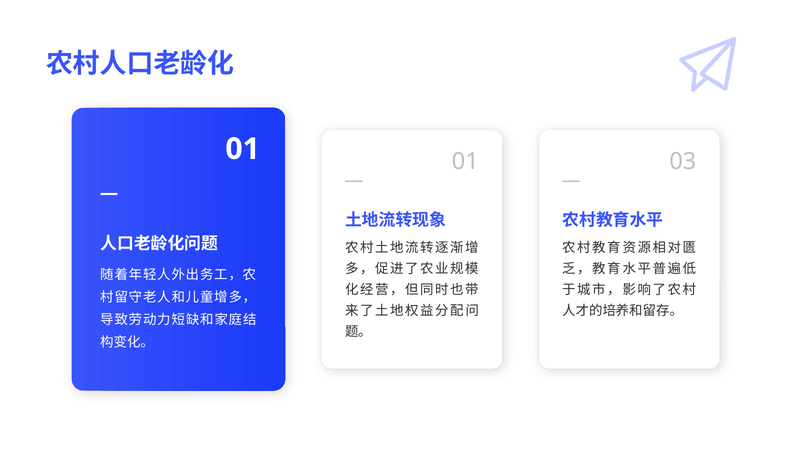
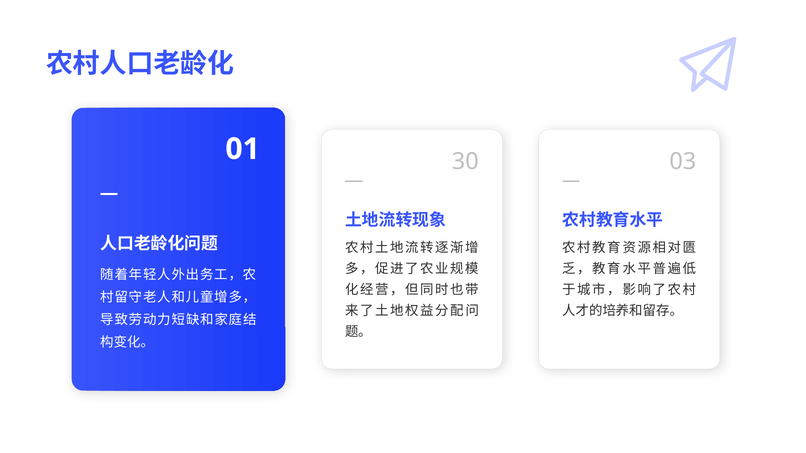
01 01: 01 -> 30 (465, 162)
